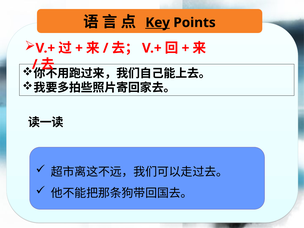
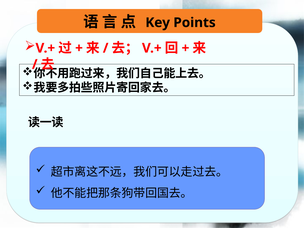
Key underline: present -> none (158, 23)
